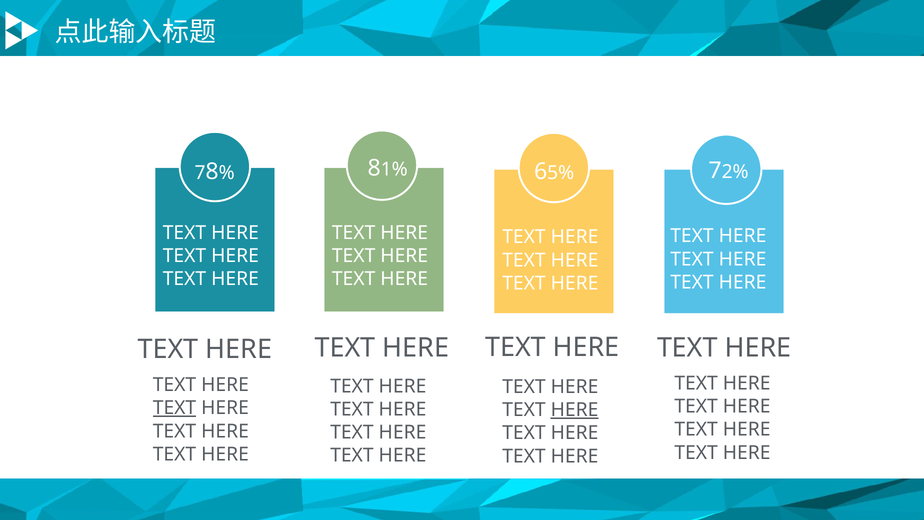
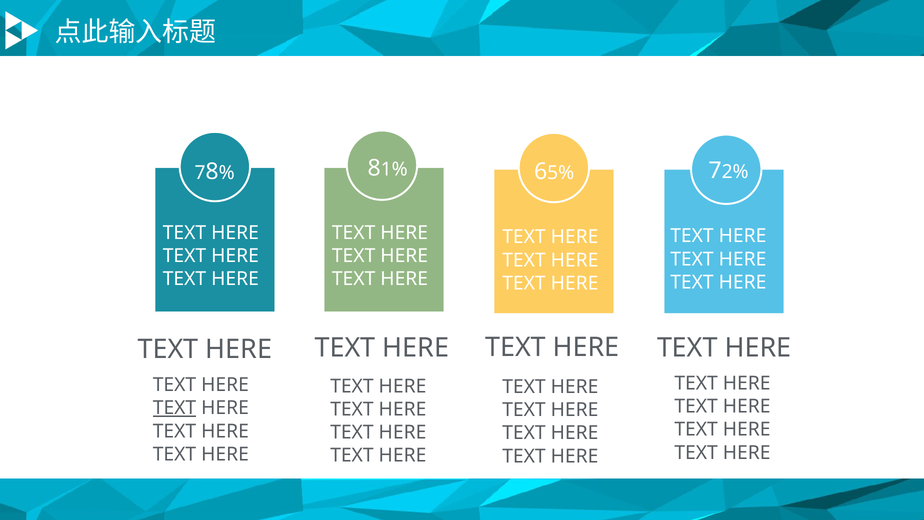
HERE underline: present -> none (575, 410)
